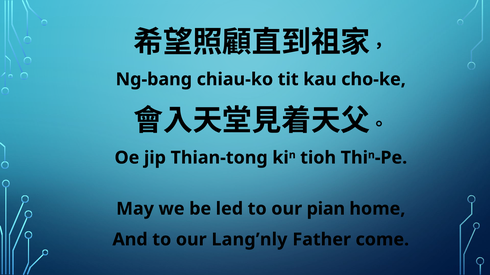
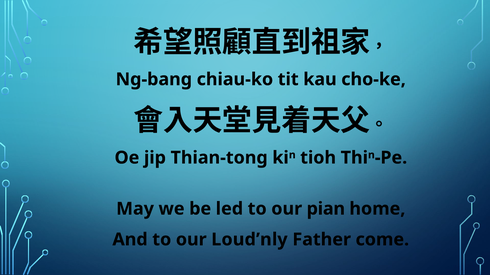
Lang’nly: Lang’nly -> Loud’nly (249, 240)
